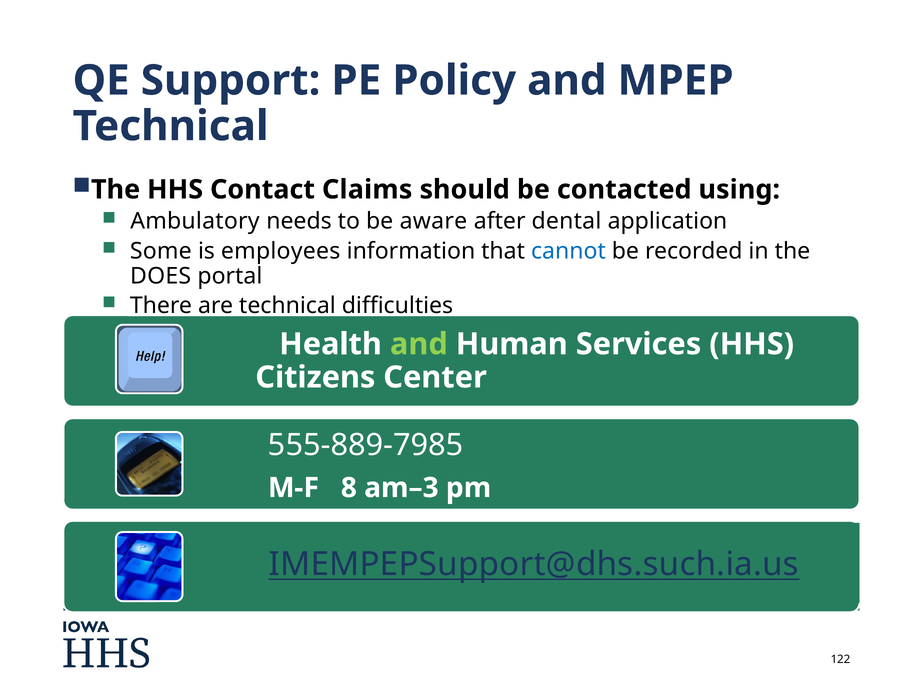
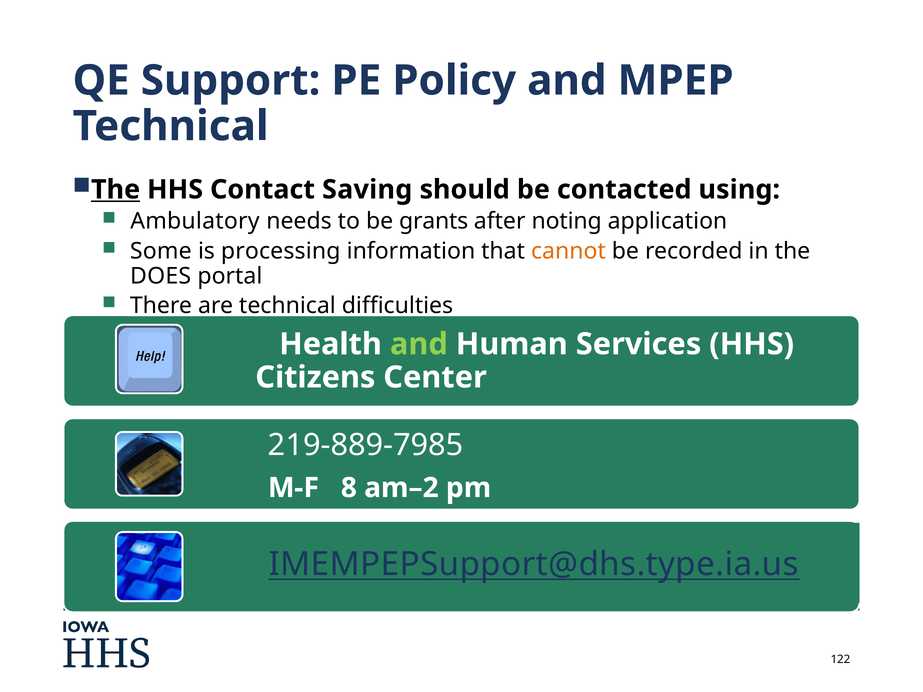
The underline: none -> present (116, 190)
Claims: Claims -> Saving (367, 190)
aware: aware -> grants (434, 221)
dental: dental -> noting (567, 221)
employees: employees -> processing (281, 251)
cannot colour: blue -> orange (568, 251)
555-889-7985: 555-889-7985 -> 219-889-7985 (366, 445)
am–3: am–3 -> am–2 (401, 488)
IMEMPEPSupport@dhs.such.ia.us: IMEMPEPSupport@dhs.such.ia.us -> IMEMPEPSupport@dhs.type.ia.us (534, 564)
